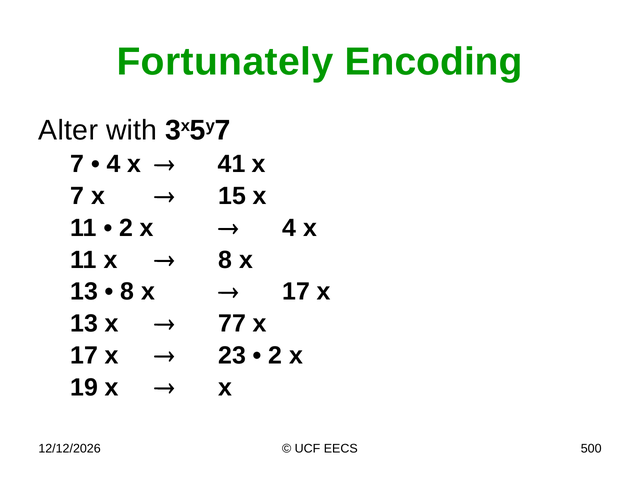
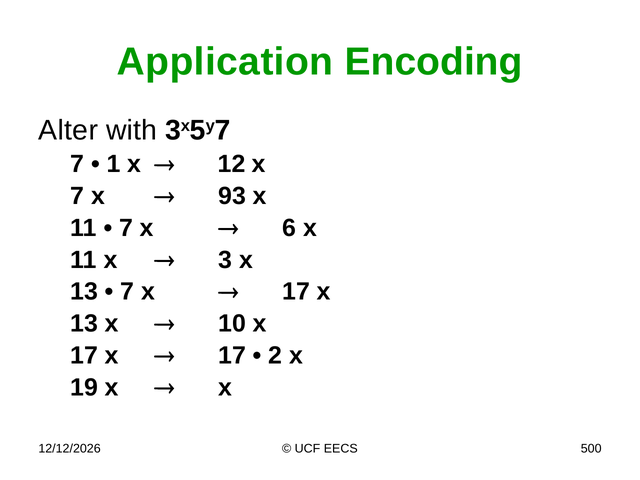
Fortunately: Fortunately -> Application (225, 62)
4: 4 -> 1 (114, 164)
41: 41 -> 12 (232, 164)
15: 15 -> 93 (232, 196)
2: 2 -> 7 (126, 228)
4: 4 -> 6 (289, 228)
8: 8 -> 3 (225, 260)
8: 8 -> 7 (127, 292)
77: 77 -> 10 (232, 324)
23: 23 -> 17 (232, 355)
